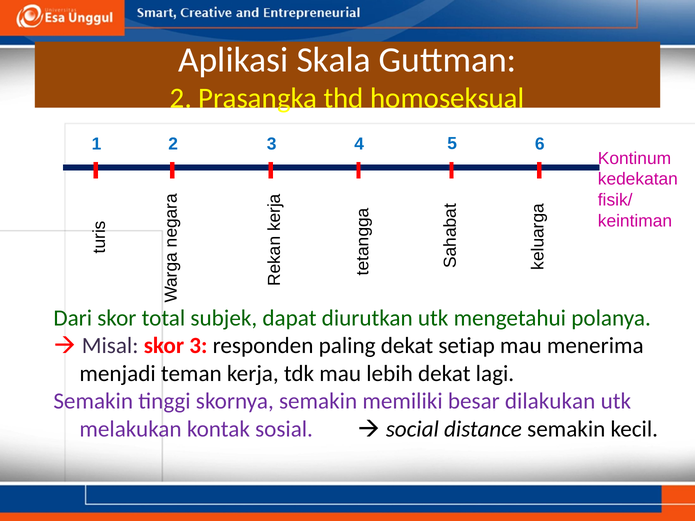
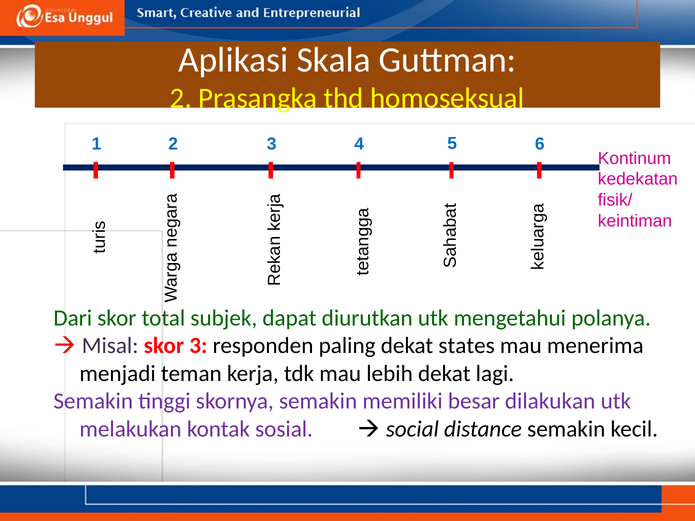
setiap: setiap -> states (467, 346)
